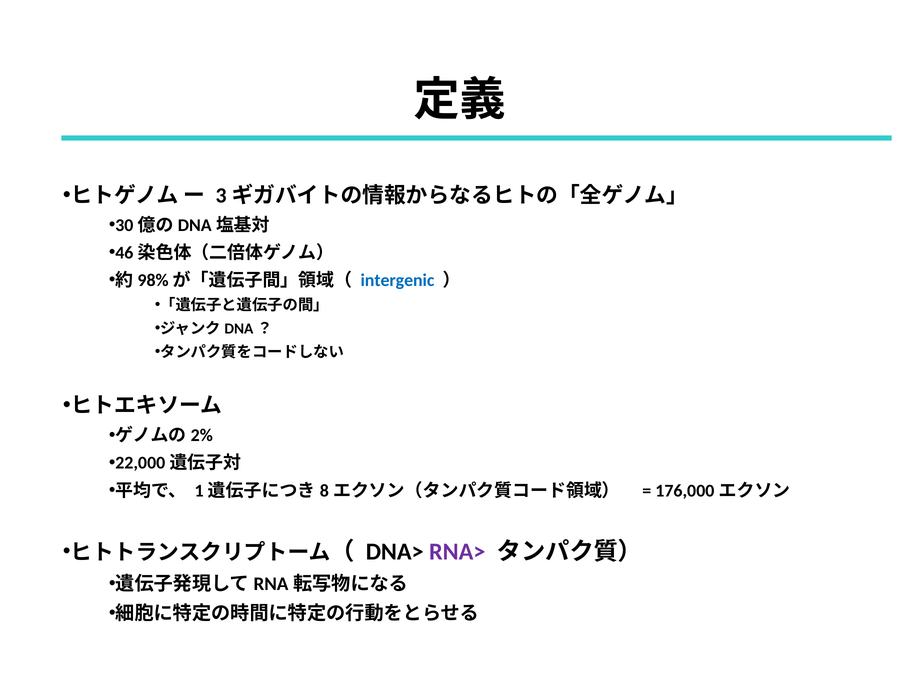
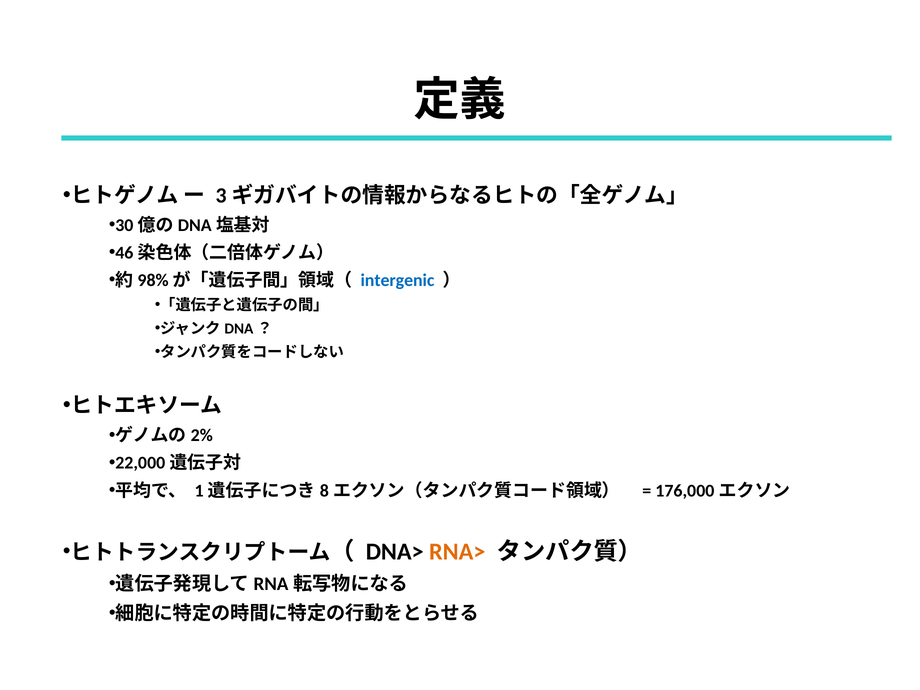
RNA> colour: purple -> orange (457, 552)
